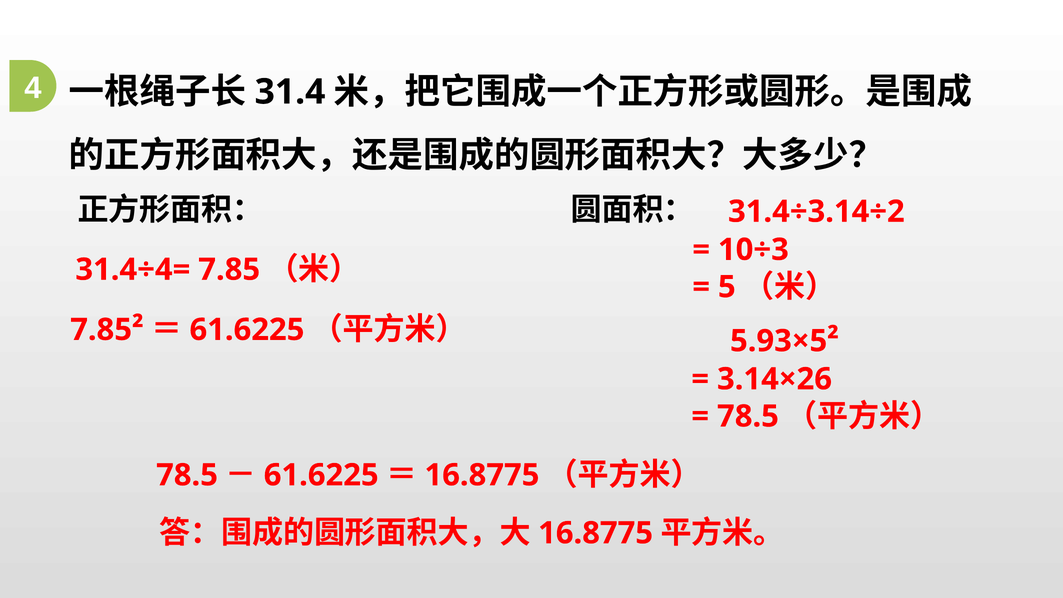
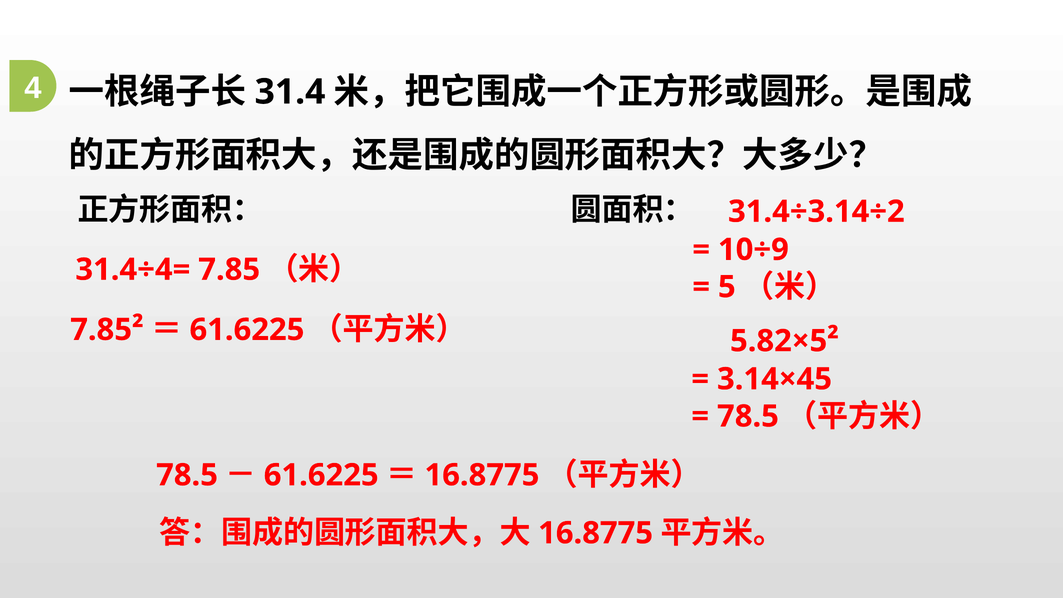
10÷3: 10÷3 -> 10÷9 (753, 250)
5.93×5²: 5.93×5² -> 5.82×5² (785, 341)
3.14×26: 3.14×26 -> 3.14×45 (775, 379)
